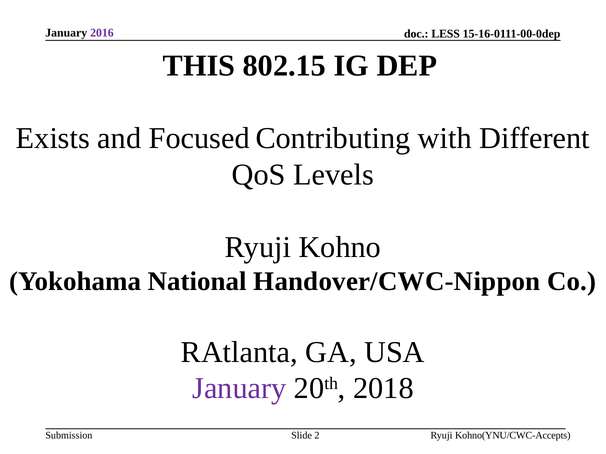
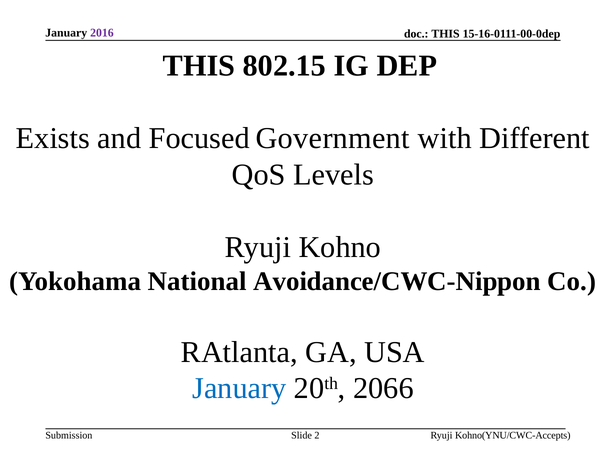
LESS: LESS -> THIS (446, 34)
Contributing: Contributing -> Government (333, 138)
Handover/CWC-Nippon: Handover/CWC-Nippon -> Avoidance/CWC-Nippon (397, 282)
January colour: purple -> blue (239, 389)
2018: 2018 -> 2066 (383, 389)
